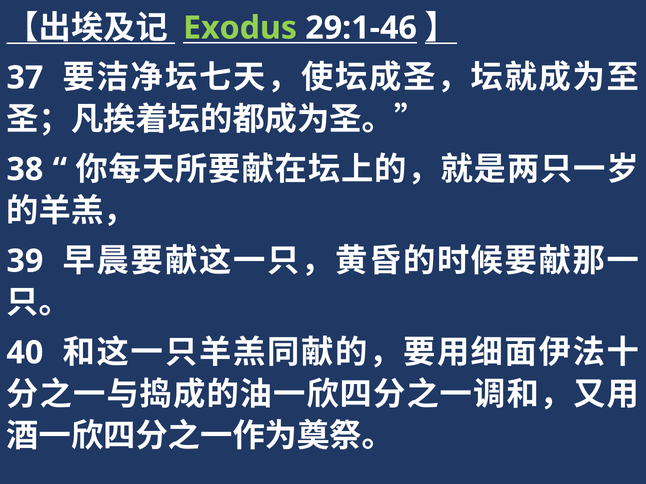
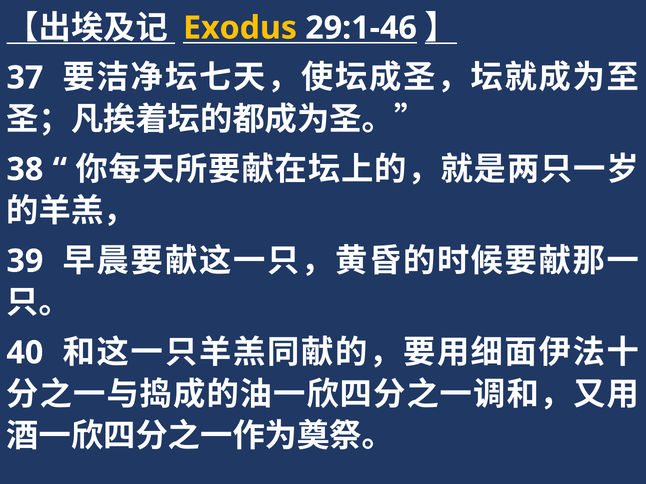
Exodus colour: light green -> yellow (240, 28)
